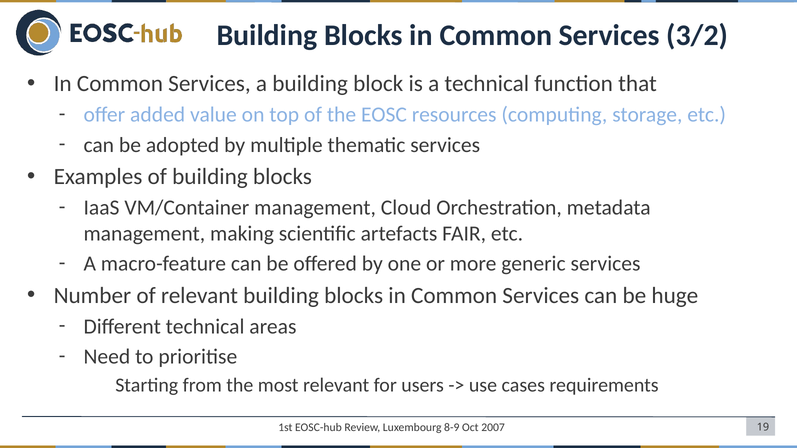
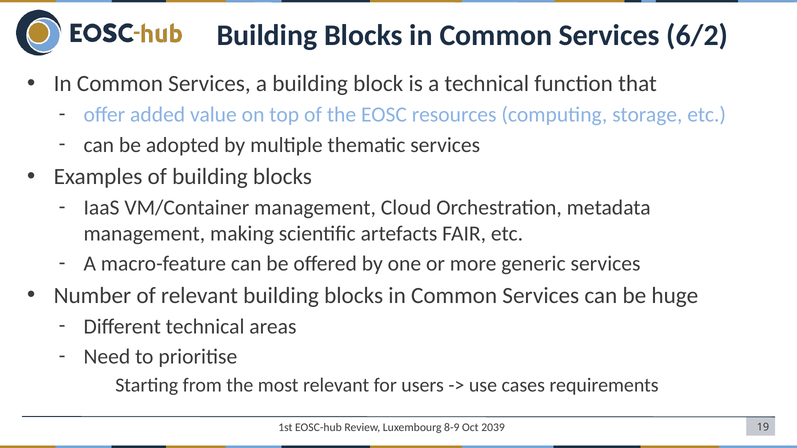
3/2: 3/2 -> 6/2 (697, 35)
2007: 2007 -> 2039 (493, 428)
